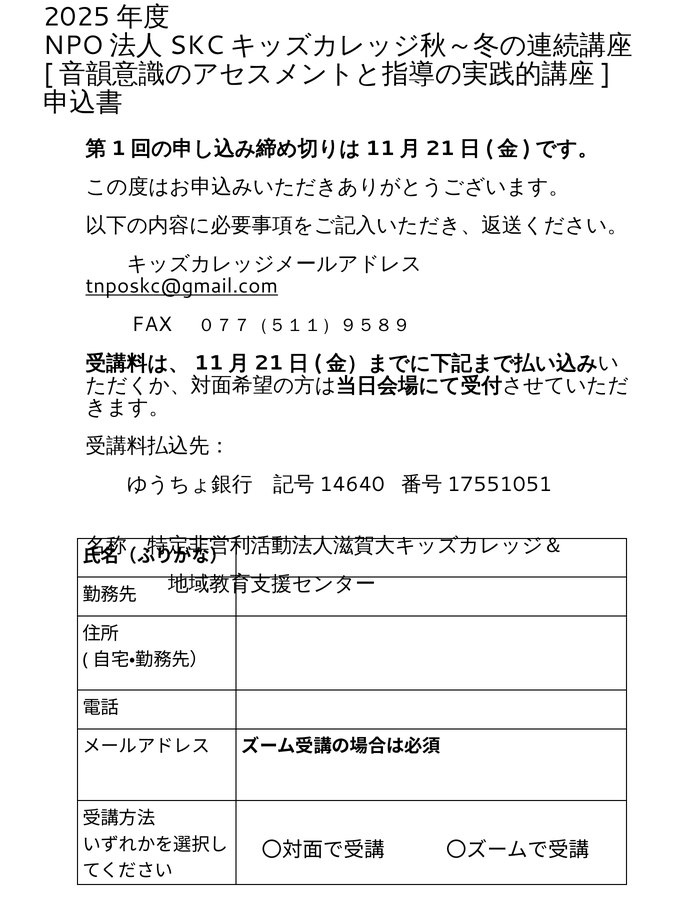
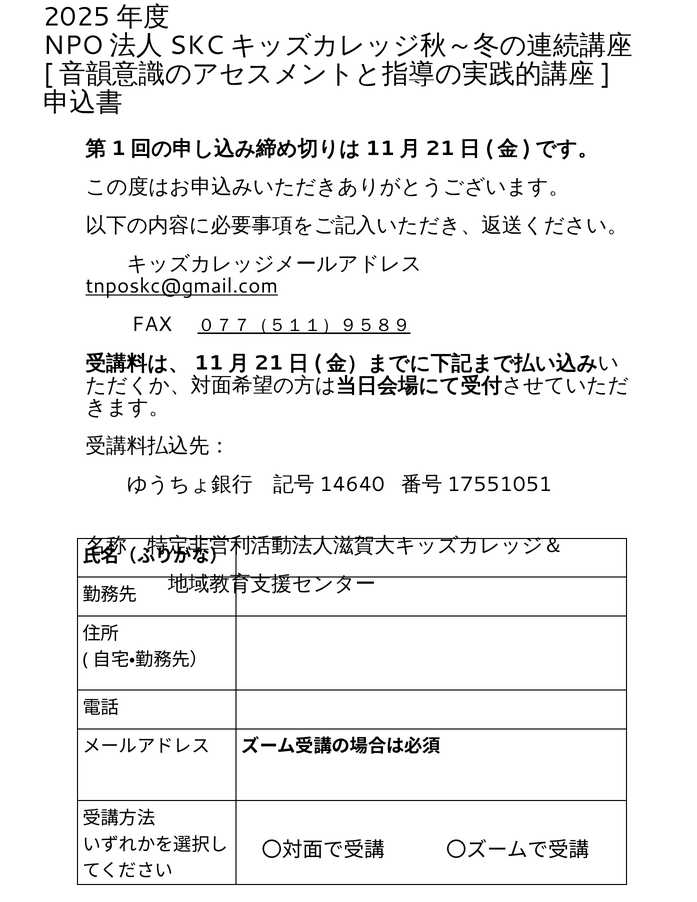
０７７（５１１）９５８９ underline: none -> present (304, 326)
